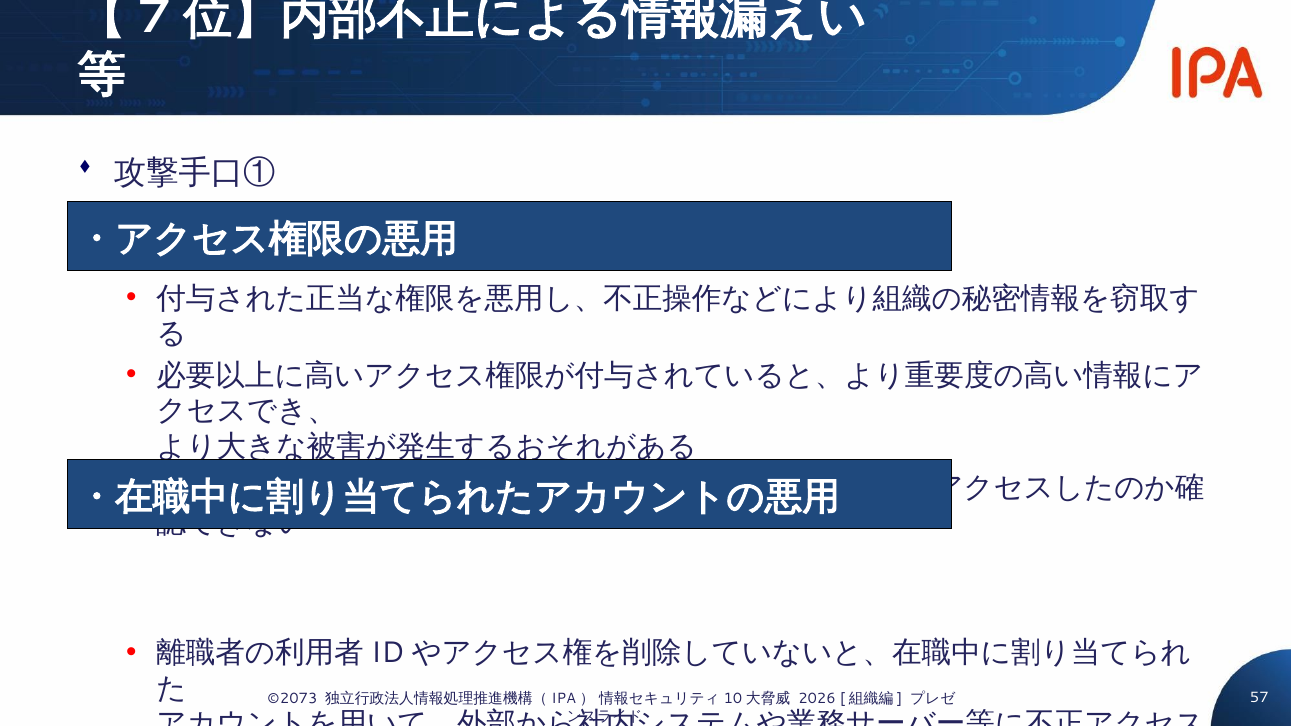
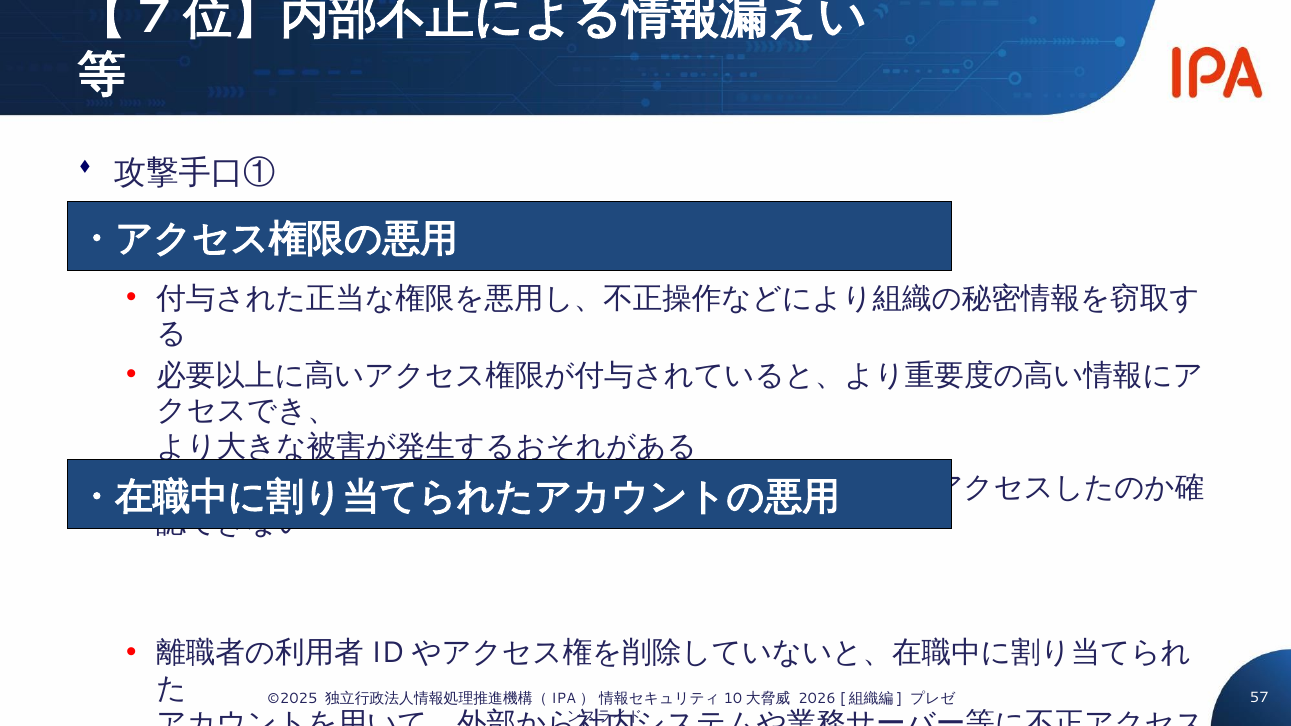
©2073: ©2073 -> ©2025 (292, 699)
